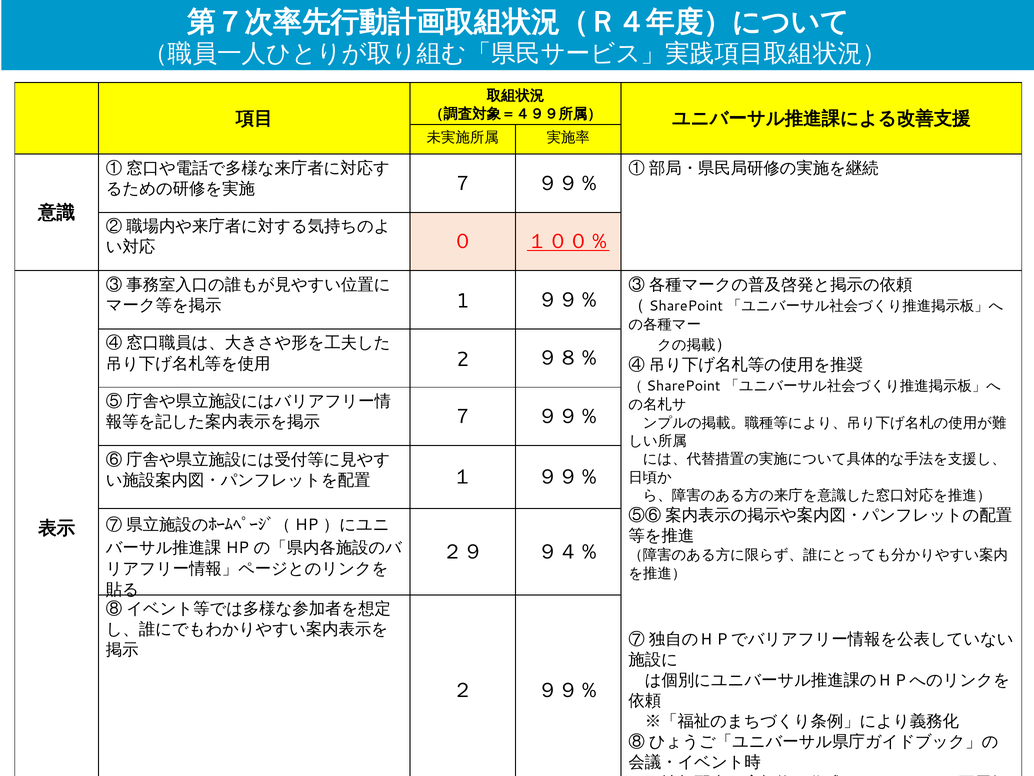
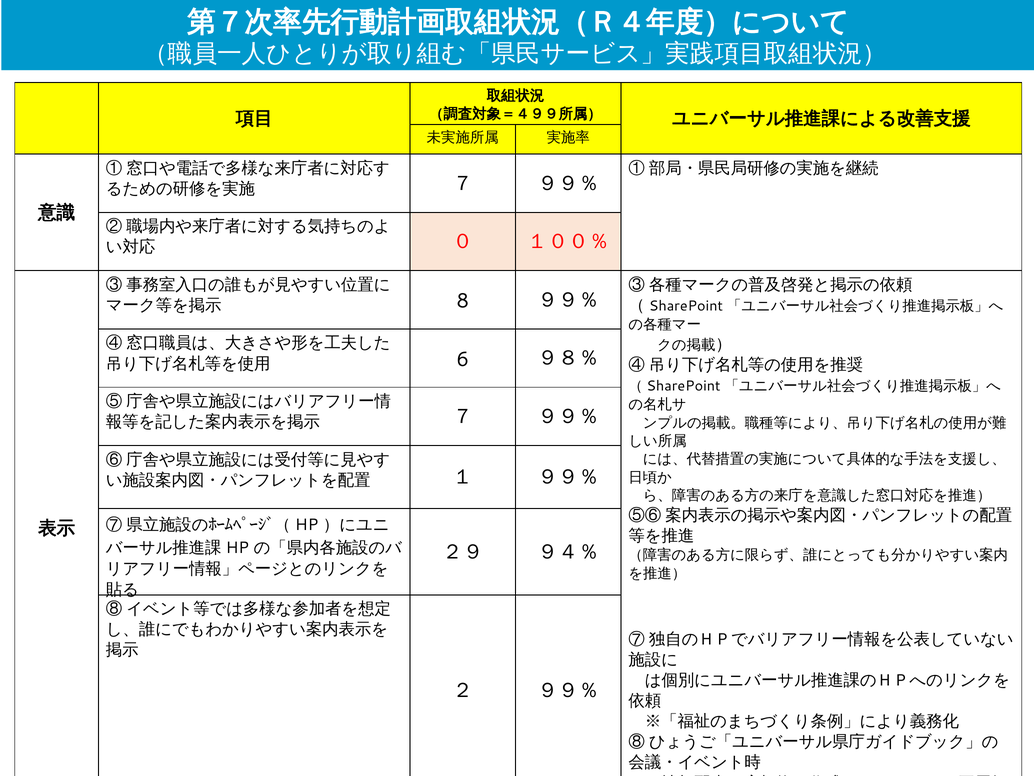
１００％ underline: present -> none (568, 241)
1: 1 -> 8 (463, 301)
2: 2 -> 6 (463, 359)
